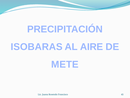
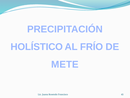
ISOBARAS: ISOBARAS -> HOLÍSTICO (37, 47)
AIRE: AIRE -> FRÍO (92, 47)
